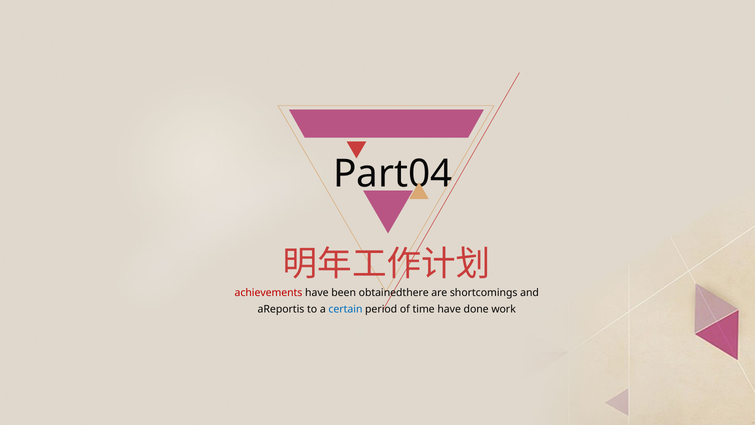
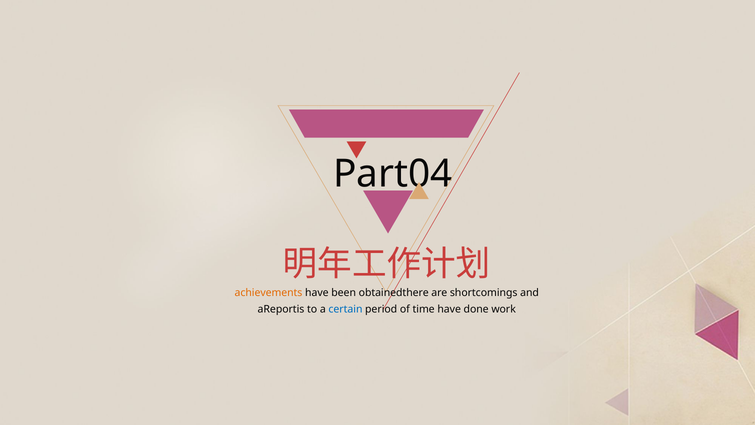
achievements colour: red -> orange (268, 293)
